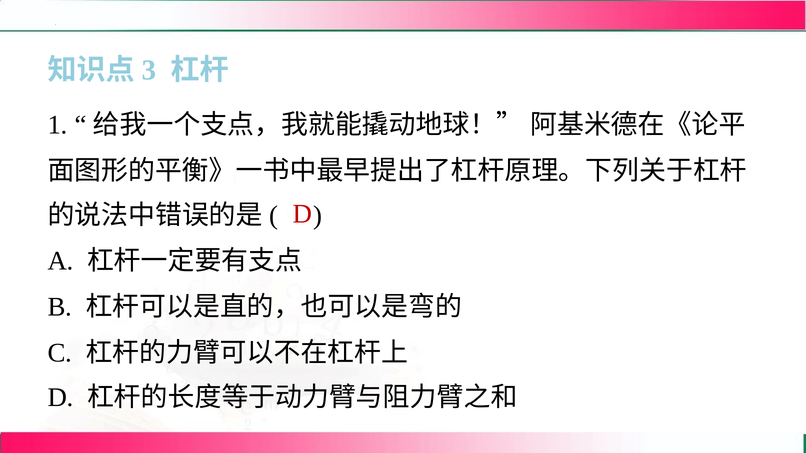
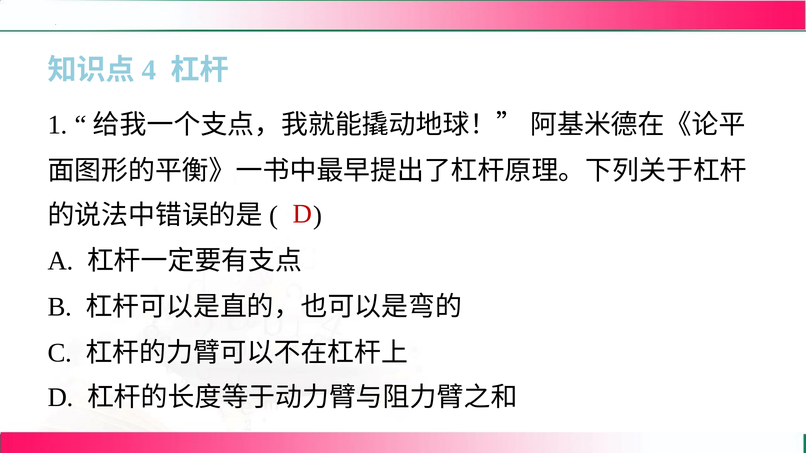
3: 3 -> 4 (149, 70)
